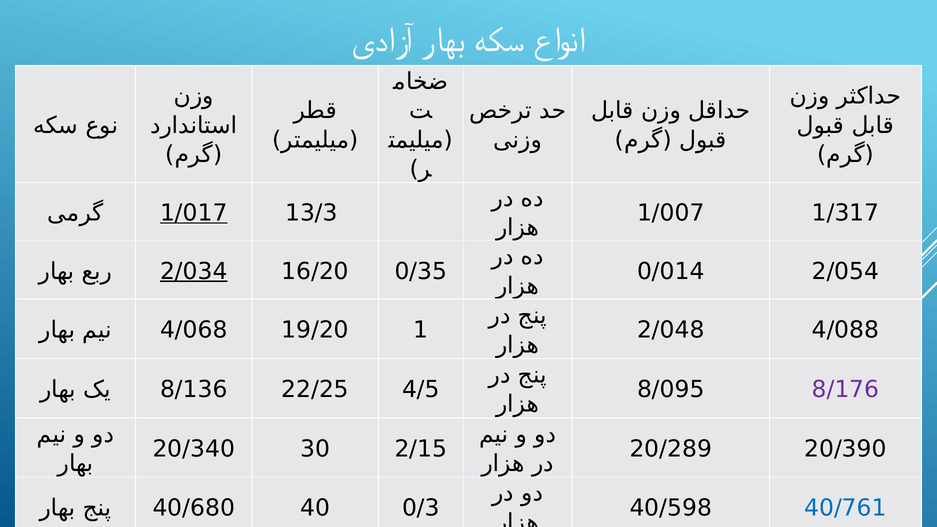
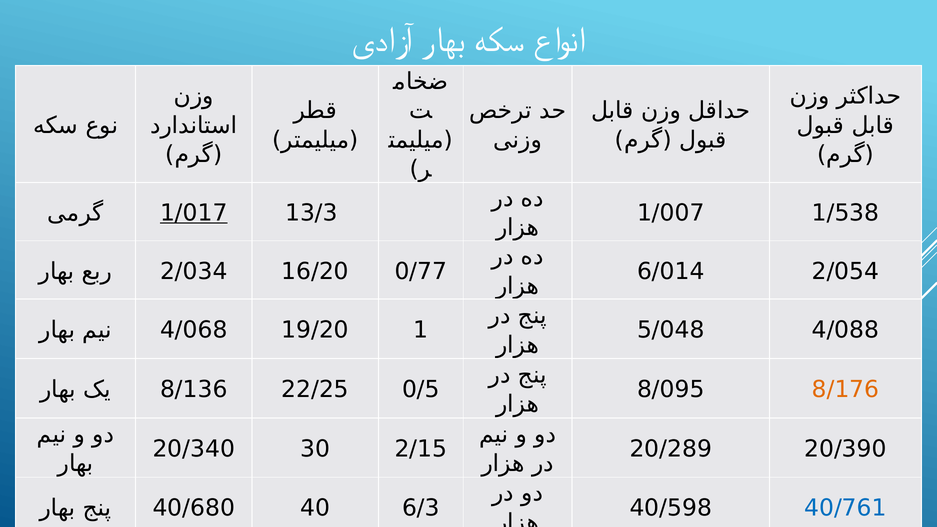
1/317: 1/317 -> 1/538 (845, 213)
2/034 underline: present -> none (194, 271)
0/35: 0/35 -> 0/77 (421, 271)
0/014: 0/014 -> 6/014 (671, 271)
2/048: 2/048 -> 5/048 (671, 330)
4/5: 4/5 -> 0/5 (421, 390)
8/176 colour: purple -> orange (845, 390)
0/3: 0/3 -> 6/3 (421, 508)
